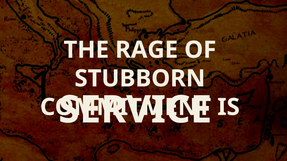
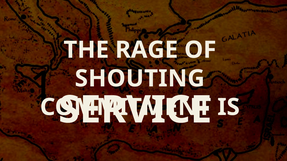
STUBBORN: STUBBORN -> SHOUTING (140, 79)
